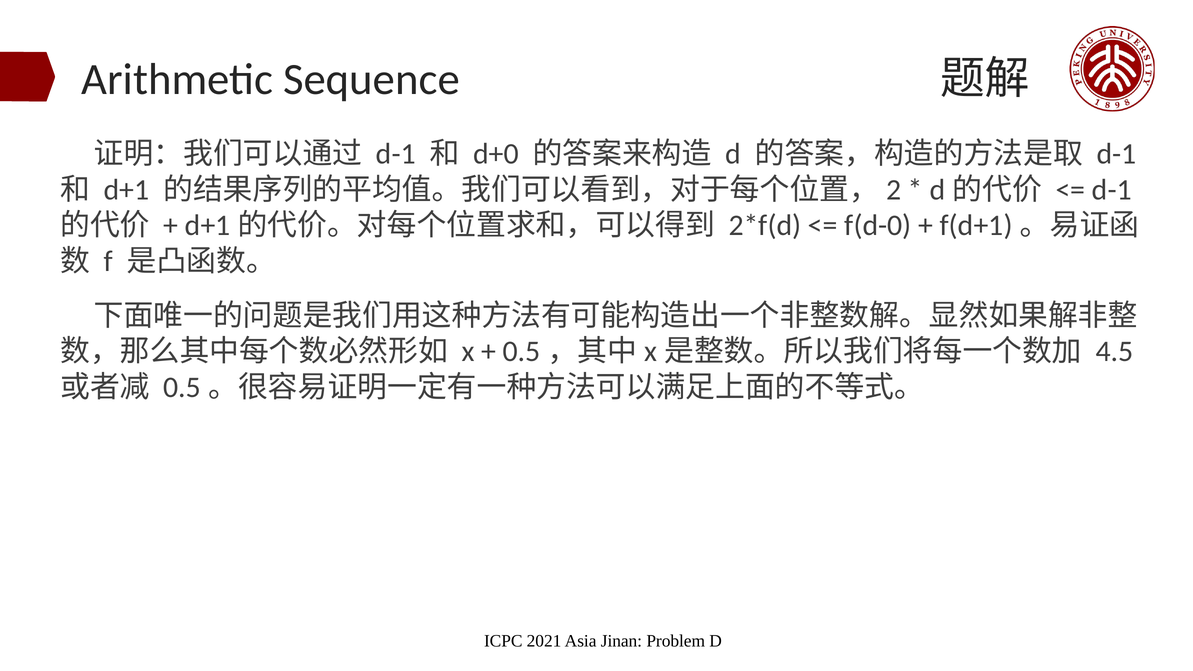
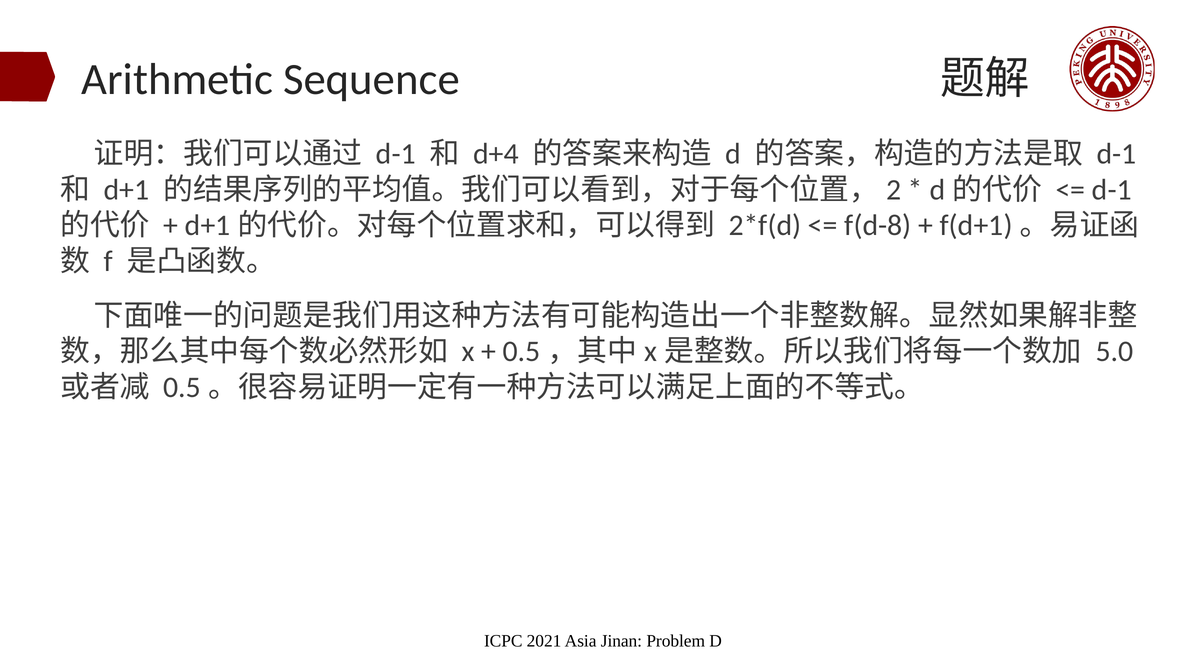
d+0: d+0 -> d+4 (496, 154)
f(d-0: f(d-0 -> f(d-8 (878, 226)
4.5: 4.5 -> 5.0 (1114, 352)
